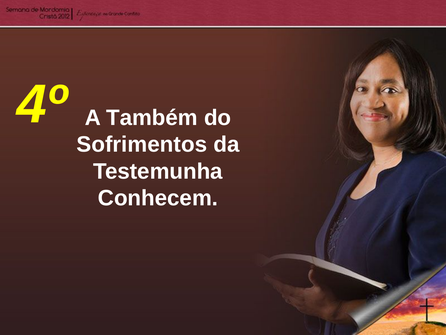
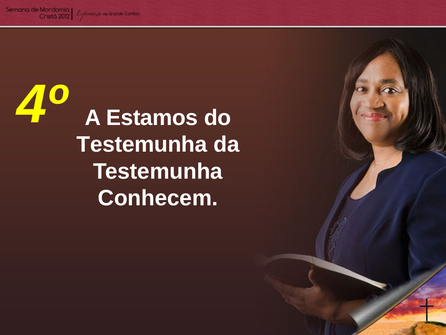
Também: Também -> Estamos (152, 118)
Sofrimentos: Sofrimentos -> Testemunha (142, 144)
